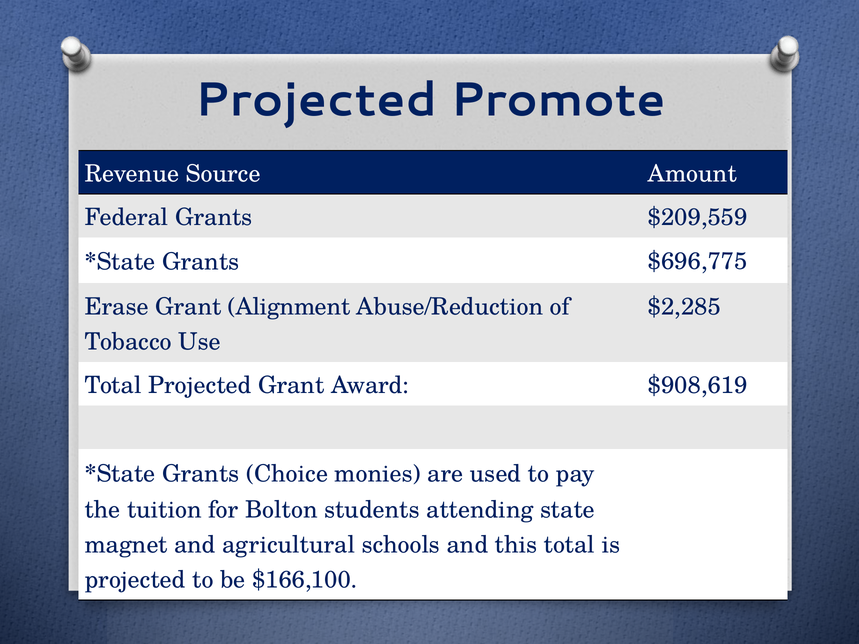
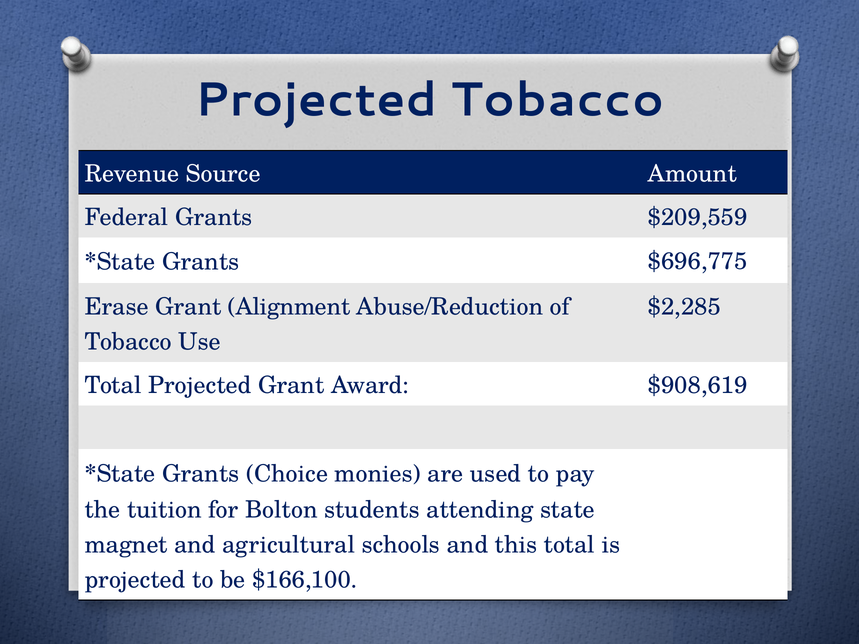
Projected Promote: Promote -> Tobacco (557, 100)
